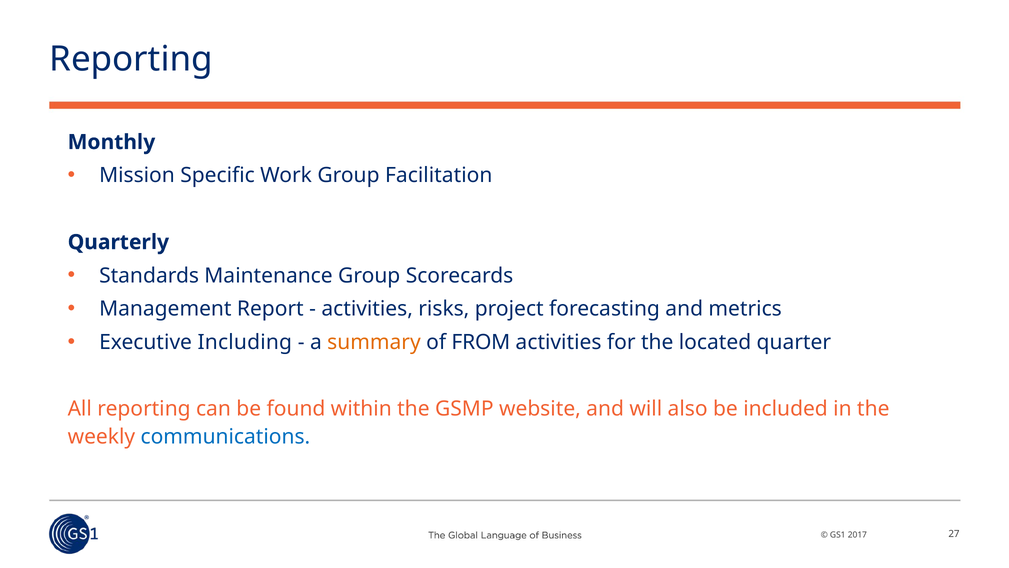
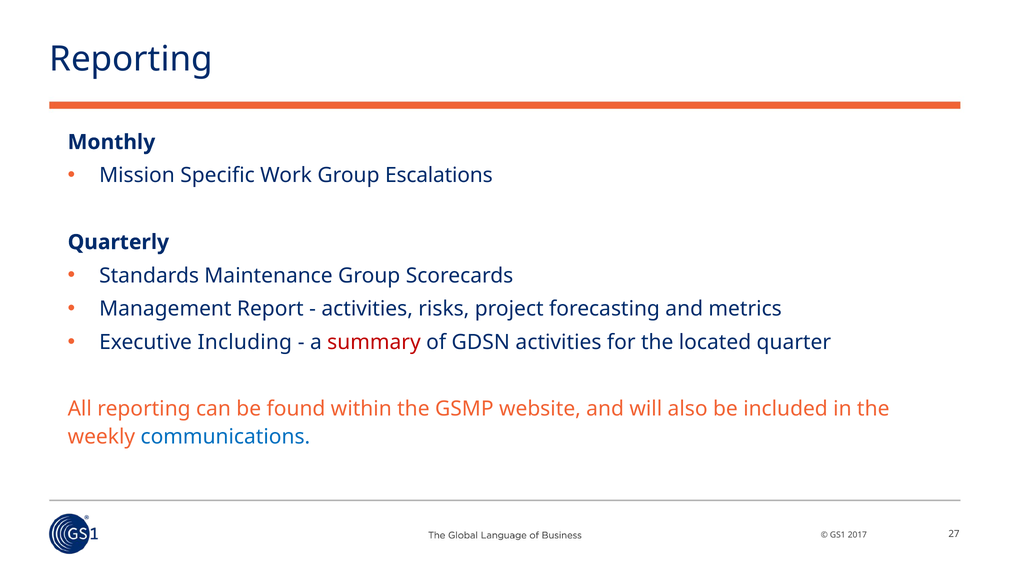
Facilitation: Facilitation -> Escalations (439, 175)
summary colour: orange -> red (374, 342)
FROM: FROM -> GDSN (481, 342)
